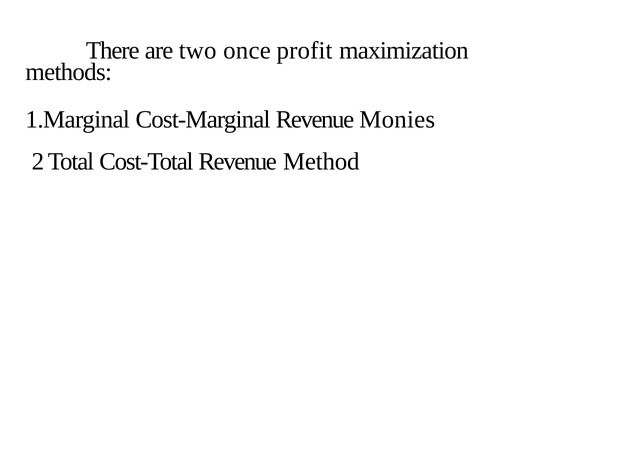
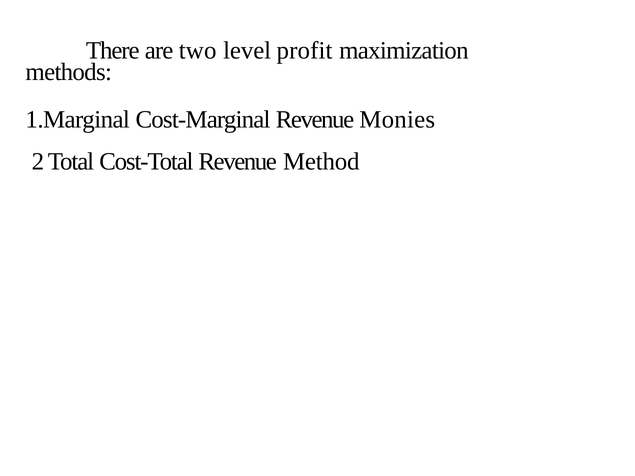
once: once -> level (247, 51)
